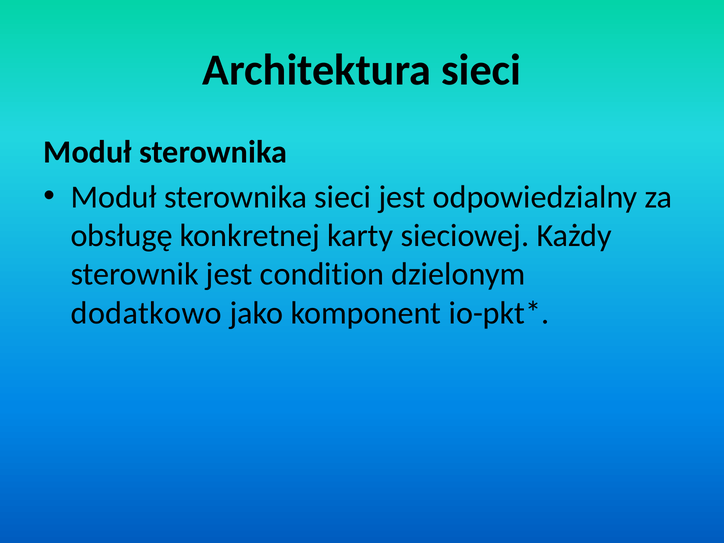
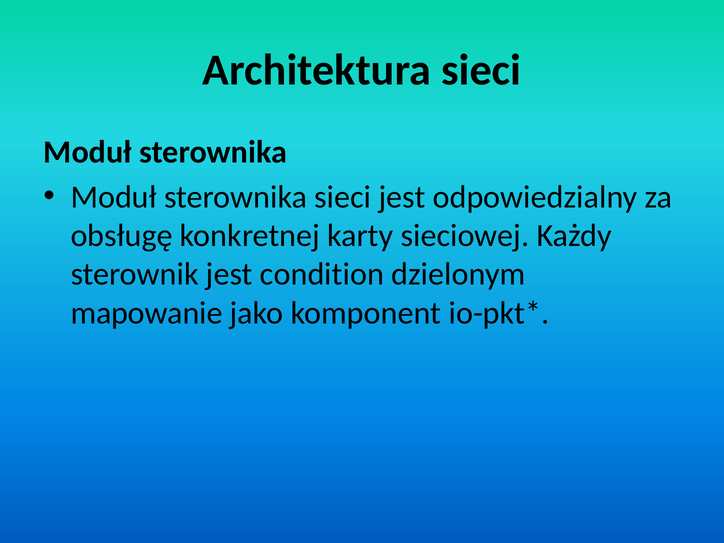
dodatkowo: dodatkowo -> mapowanie (147, 313)
